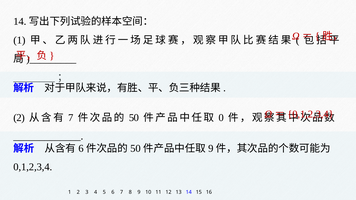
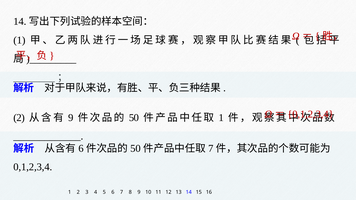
7: 7 -> 9 (71, 118)
0: 0 -> 1 (221, 118)
9: 9 -> 7 (211, 149)
